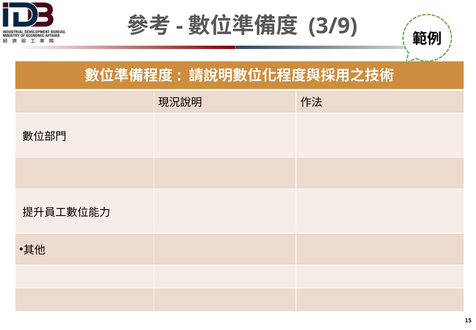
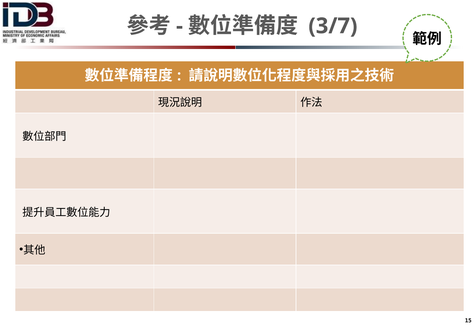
3/9: 3/9 -> 3/7 (333, 26)
